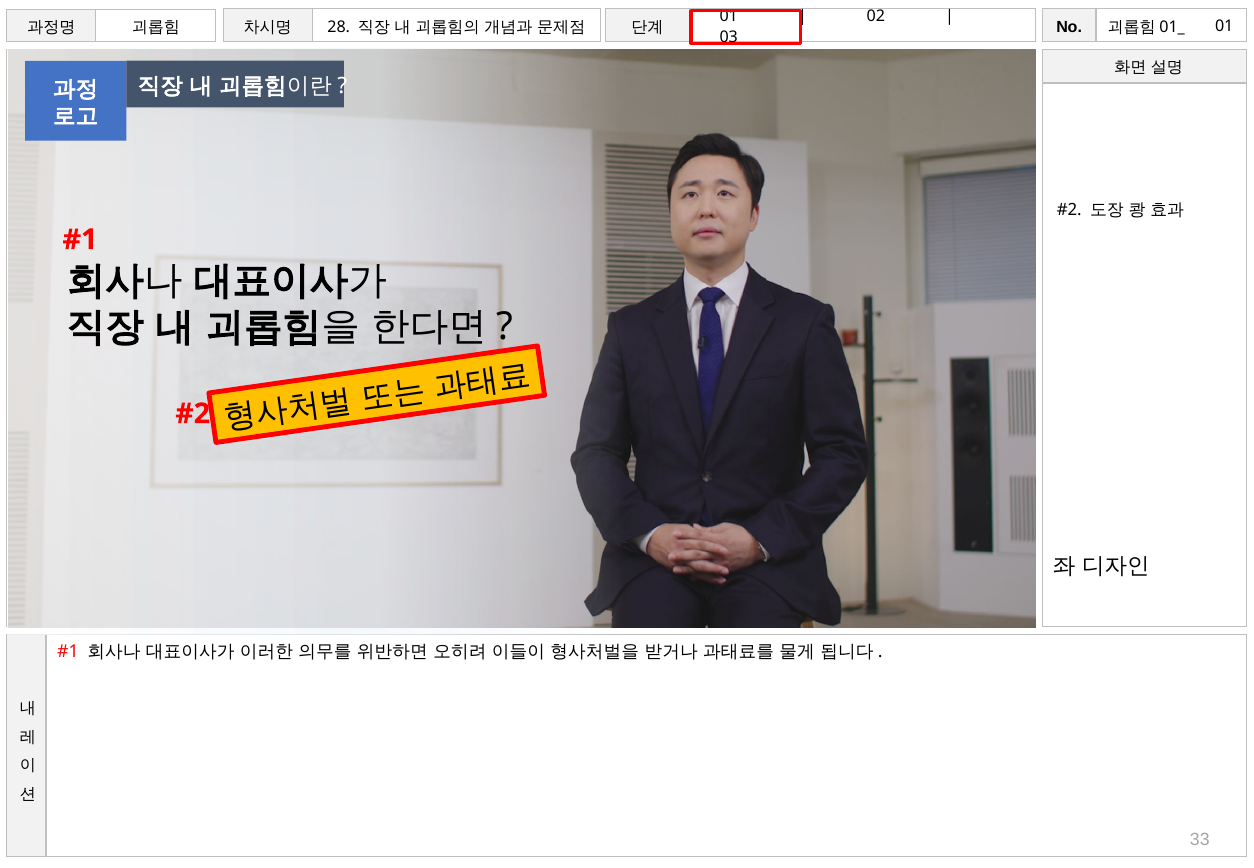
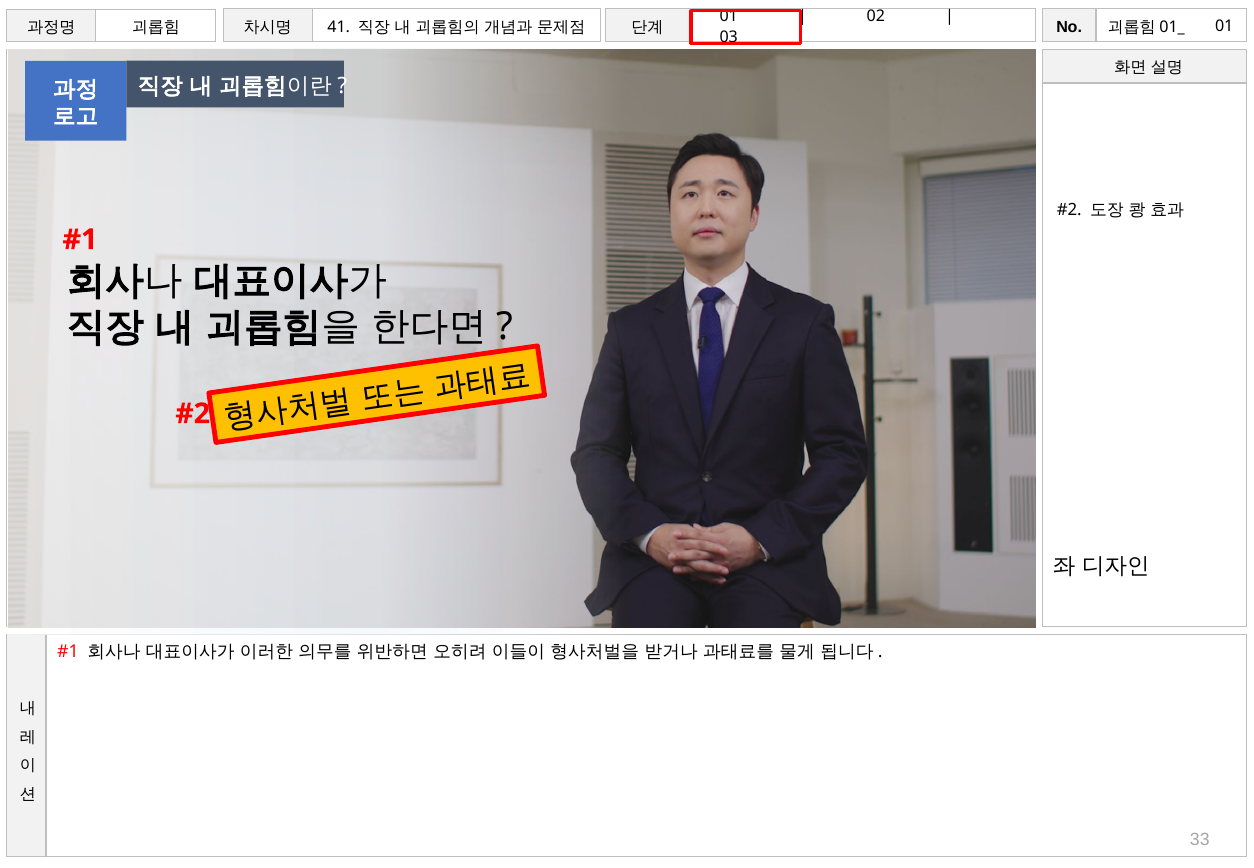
28: 28 -> 41 (339, 27)
